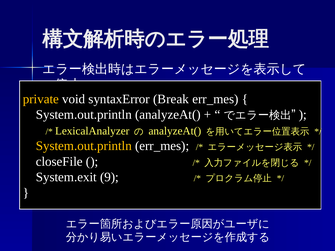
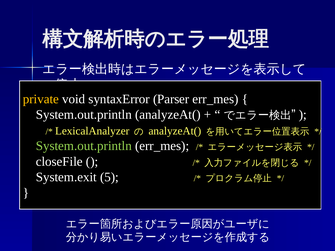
Break: Break -> Parser (171, 99)
System.out.println colour: yellow -> light green (84, 146)
9: 9 -> 5 (109, 177)
